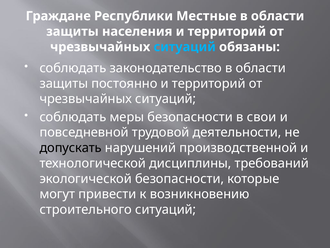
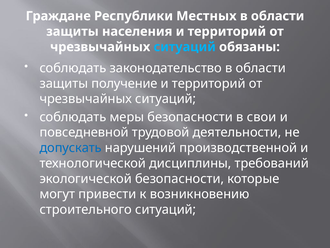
Местные: Местные -> Местных (206, 16)
постоянно: постоянно -> получение (124, 83)
допускать colour: black -> blue (71, 148)
